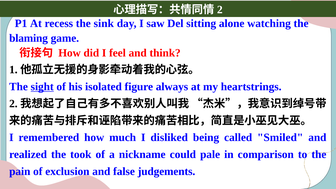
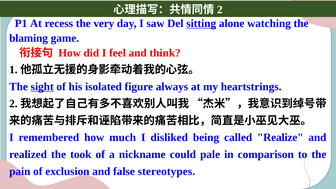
sink: sink -> very (104, 23)
sitting underline: none -> present (201, 23)
Smiled: Smiled -> Realize (280, 137)
judgements: judgements -> stereotypes (166, 171)
